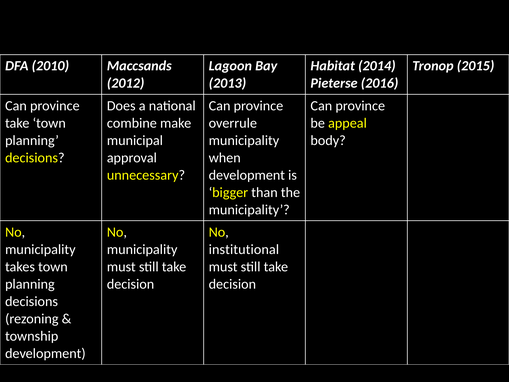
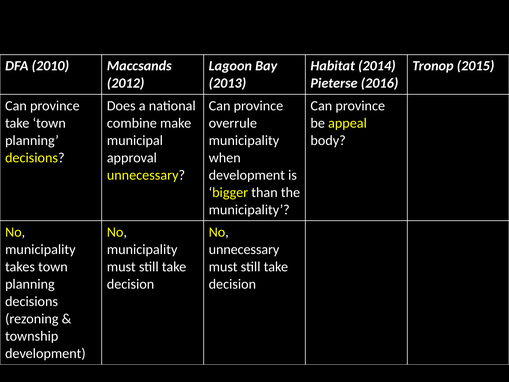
institutional: institutional -> unnecessary (244, 249)
